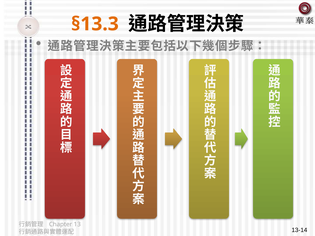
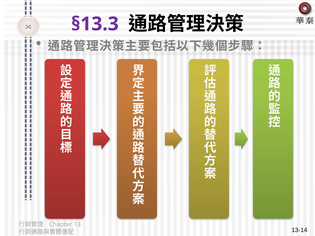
§13.3 colour: orange -> purple (95, 24)
